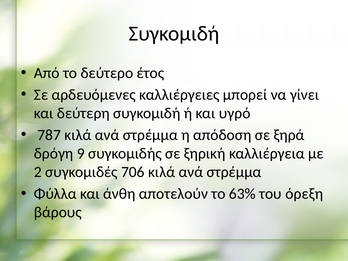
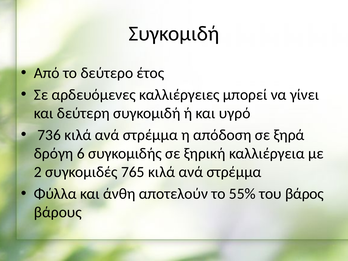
787: 787 -> 736 (49, 135)
9: 9 -> 6 (81, 154)
706: 706 -> 765 (133, 172)
63%: 63% -> 55% (242, 194)
όρεξη: όρεξη -> βάρος (304, 194)
